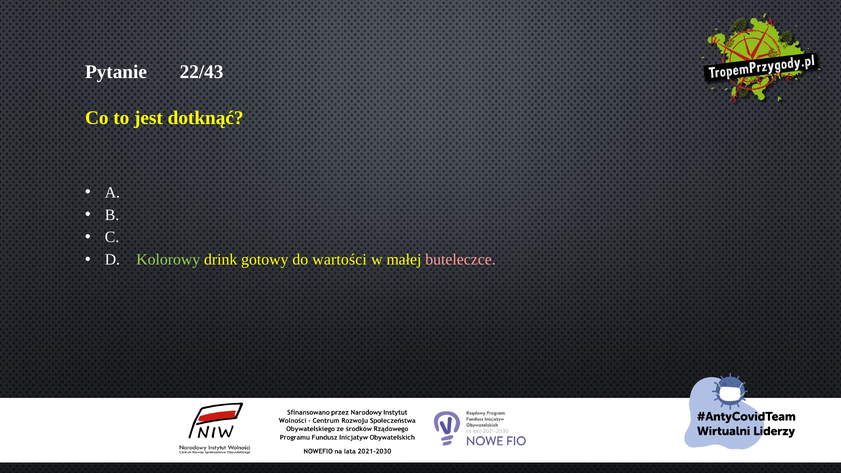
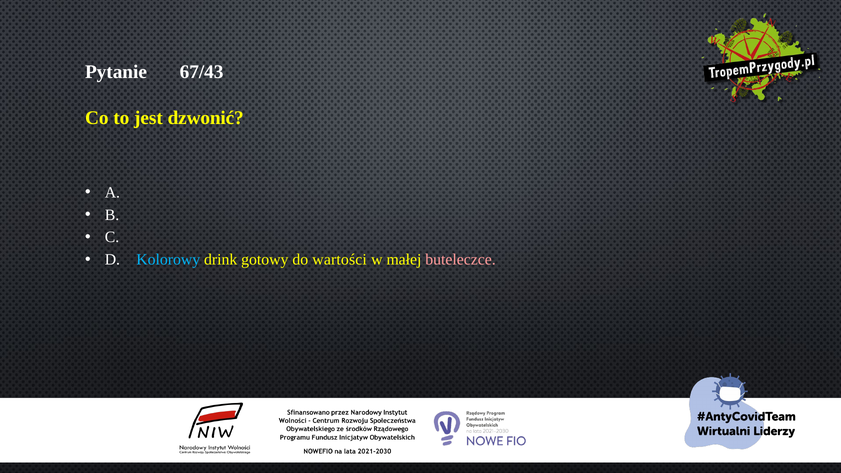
22/43: 22/43 -> 67/43 (202, 72)
dotknąć: dotknąć -> dzwonić (206, 118)
Kolorowy colour: light green -> light blue (168, 260)
